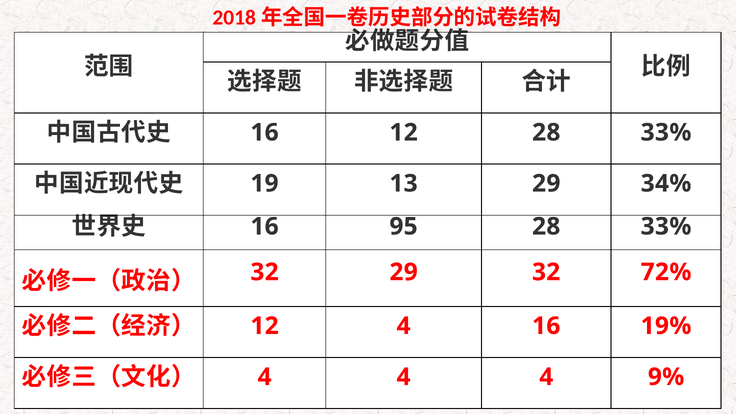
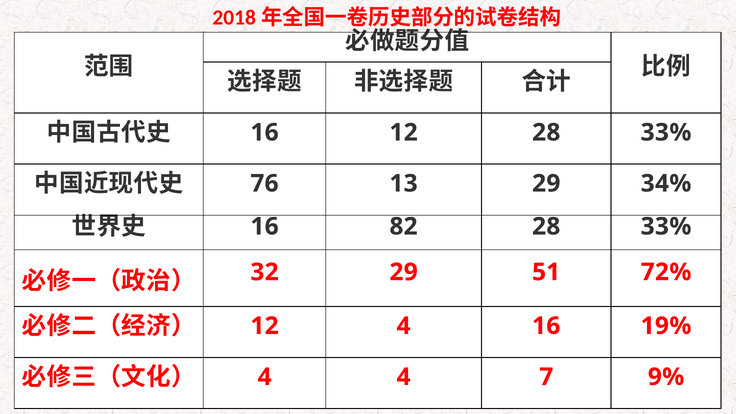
19: 19 -> 76 (264, 183)
95: 95 -> 82 (404, 226)
29 32: 32 -> 51 (546, 272)
4 4 4: 4 -> 7 (546, 377)
